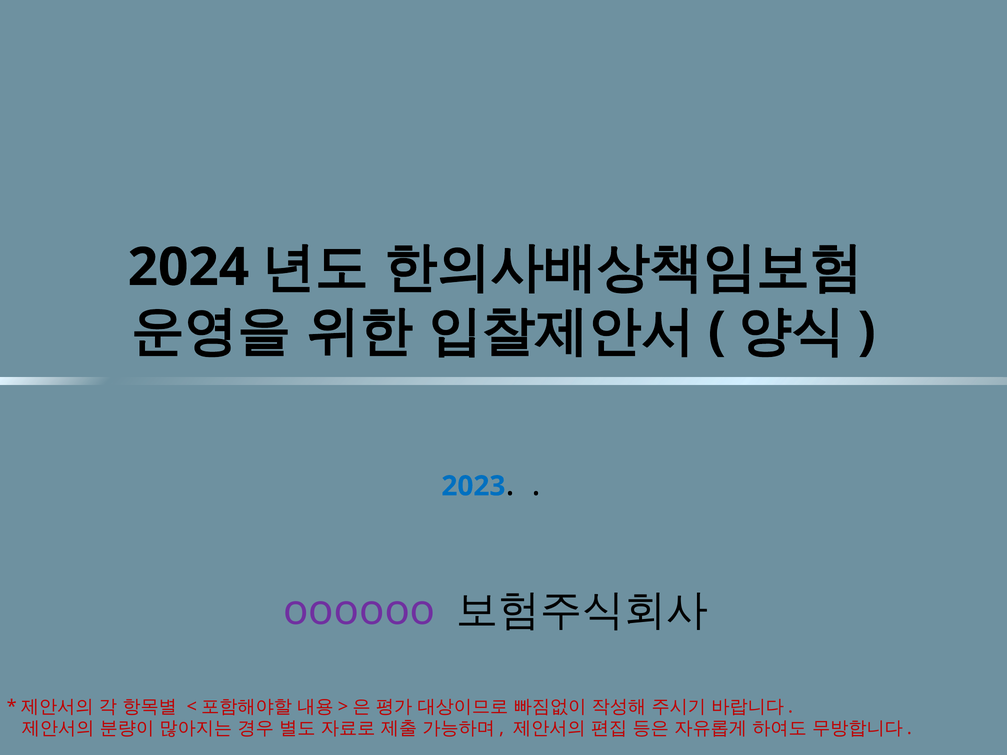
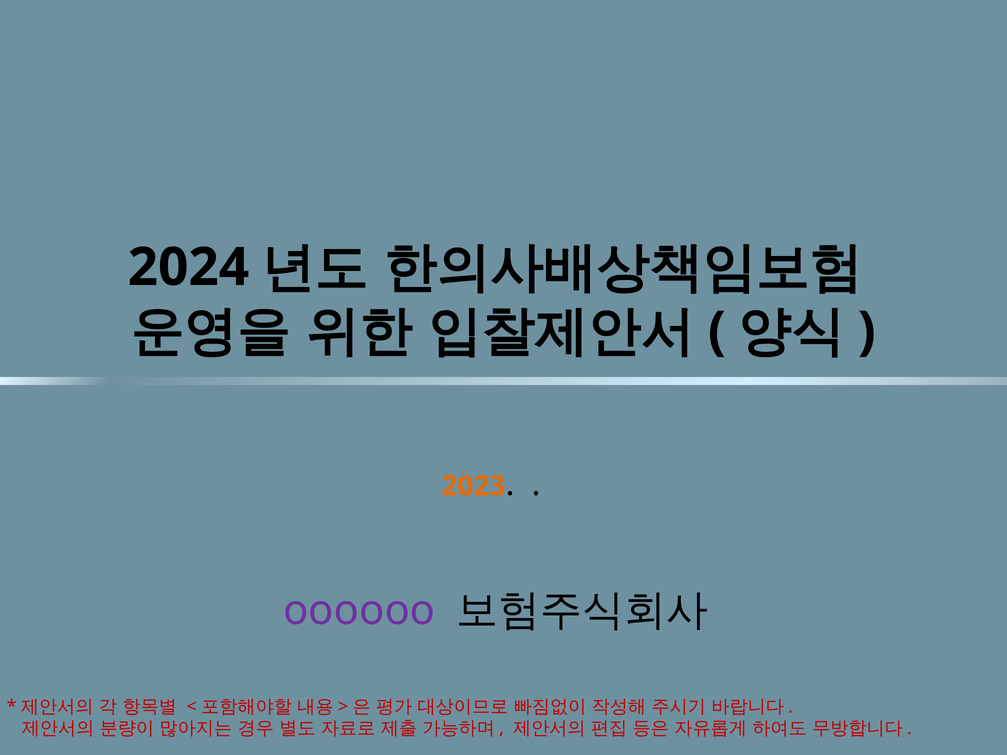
2023 colour: blue -> orange (473, 486)
